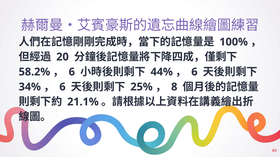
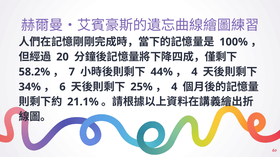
6: 6 -> 7 (72, 72)
6: 6 -> 4 (194, 72)
8: 8 -> 4 (174, 87)
